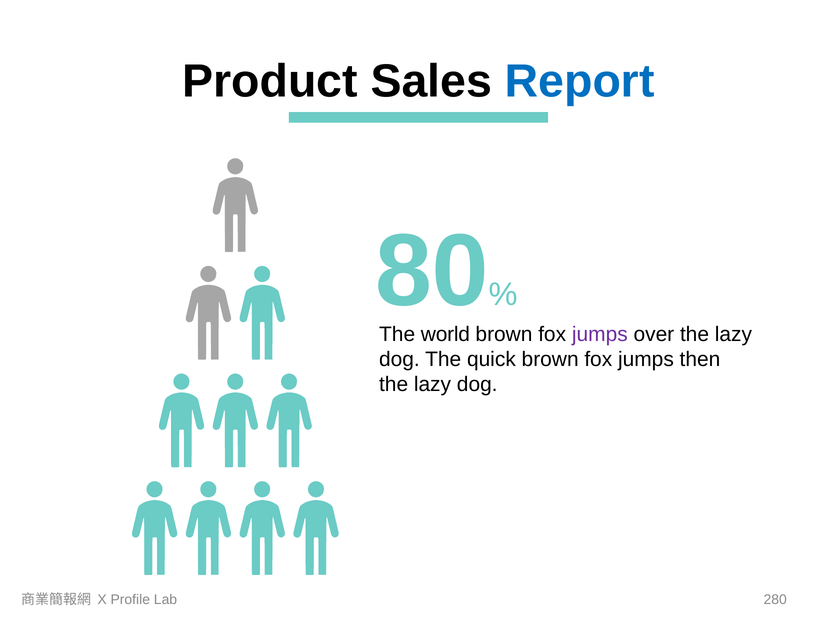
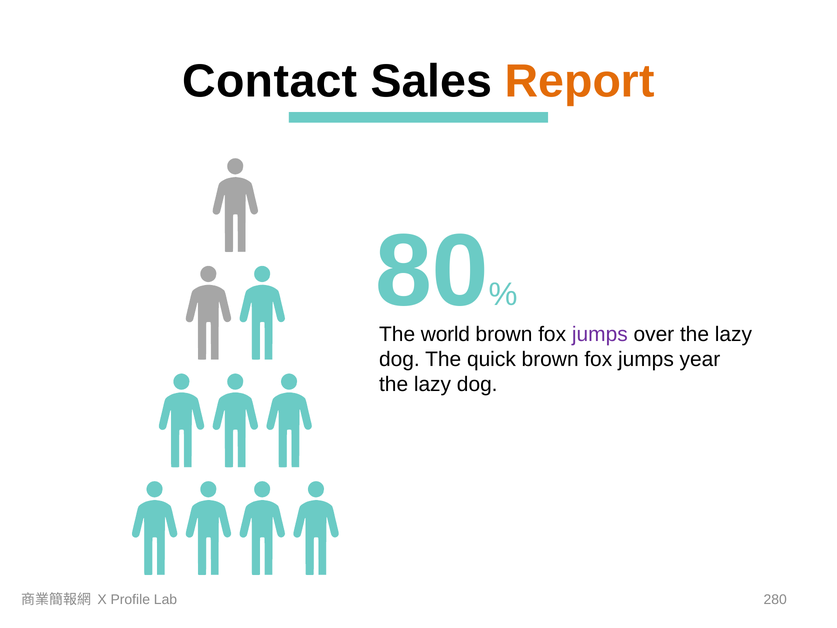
Product: Product -> Contact (270, 81)
Report colour: blue -> orange (580, 81)
then: then -> year (700, 359)
